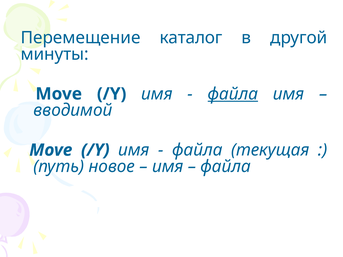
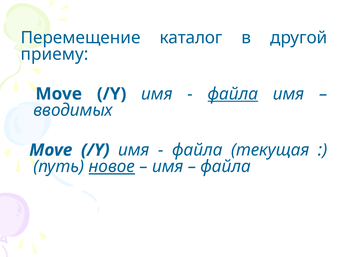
минуты: минуты -> приему (55, 54)
вводимой: вводимой -> вводимых (73, 110)
новое underline: none -> present (112, 167)
